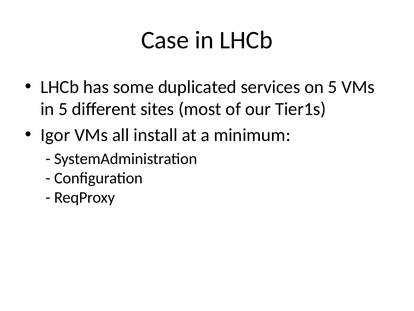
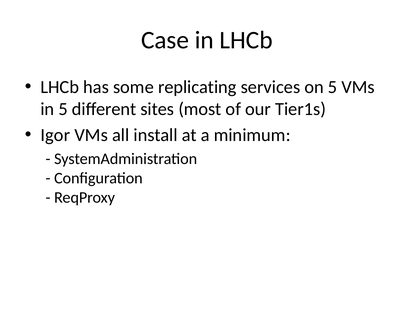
duplicated: duplicated -> replicating (197, 87)
